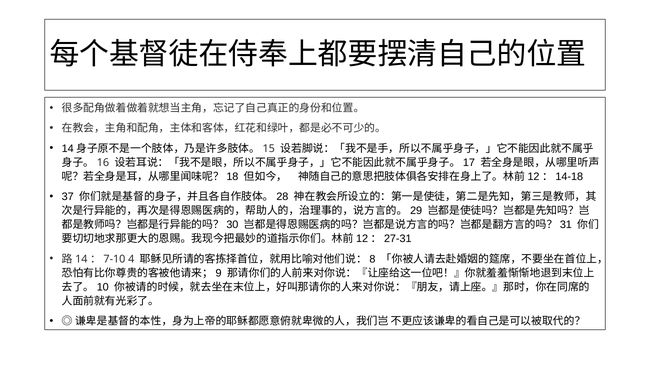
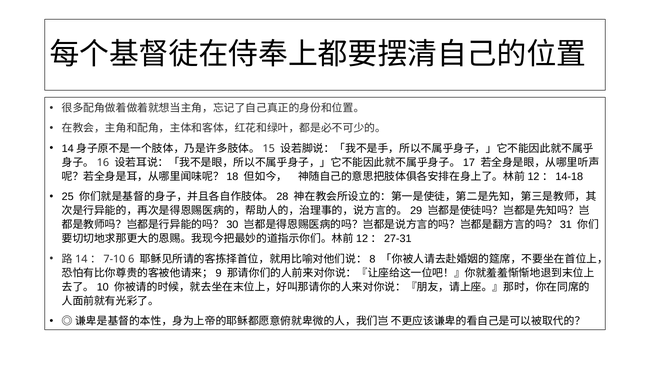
37: 37 -> 25 (68, 196)
4: 4 -> 6 (131, 259)
